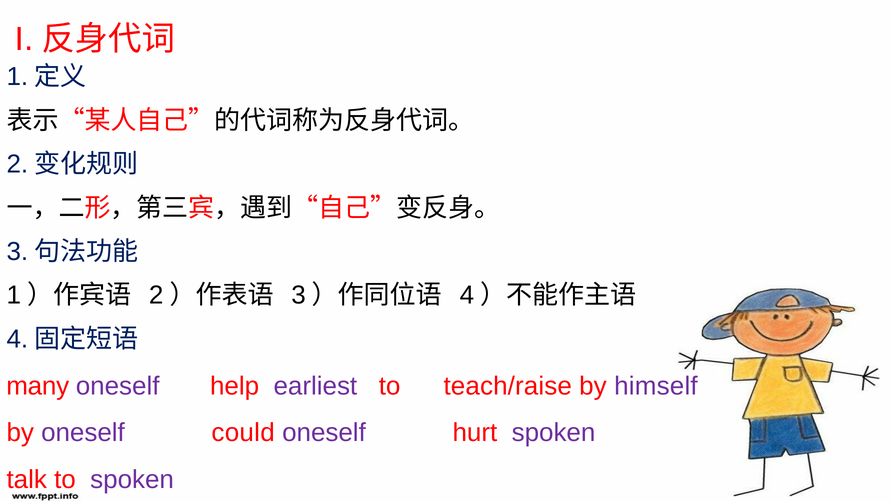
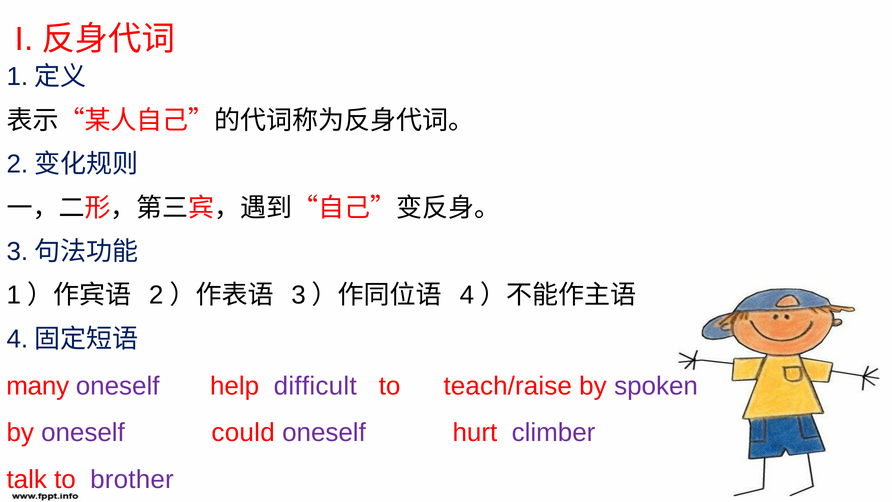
earliest: earliest -> difficult (315, 386)
himself: himself -> spoken (656, 386)
hurt spoken: spoken -> climber (554, 433)
to spoken: spoken -> brother (132, 480)
